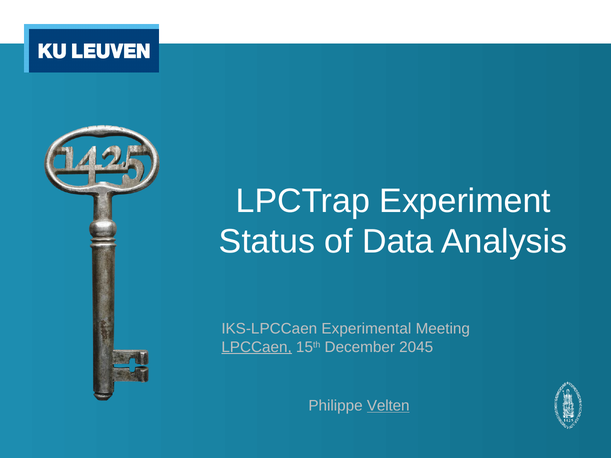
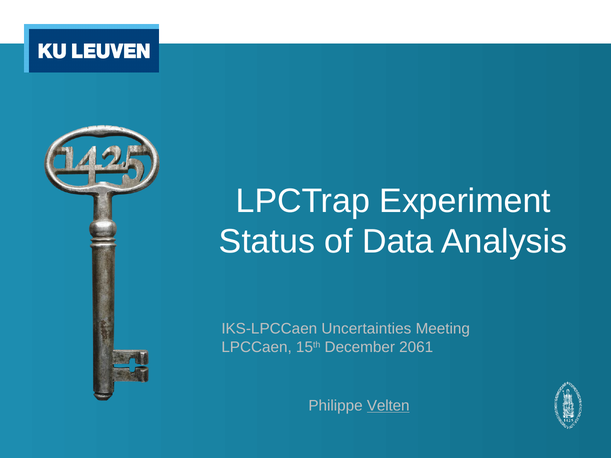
Experimental: Experimental -> Uncertainties (366, 329)
LPCCaen underline: present -> none (257, 347)
2045: 2045 -> 2061 (416, 347)
